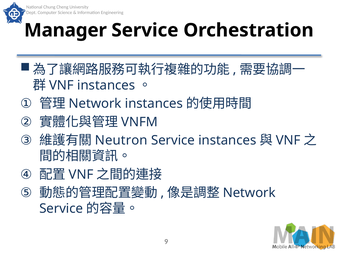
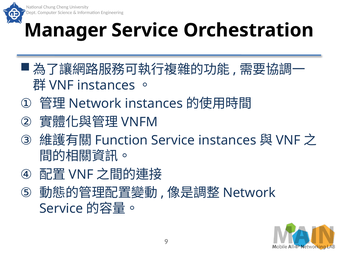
Neutron: Neutron -> Function (121, 141)
